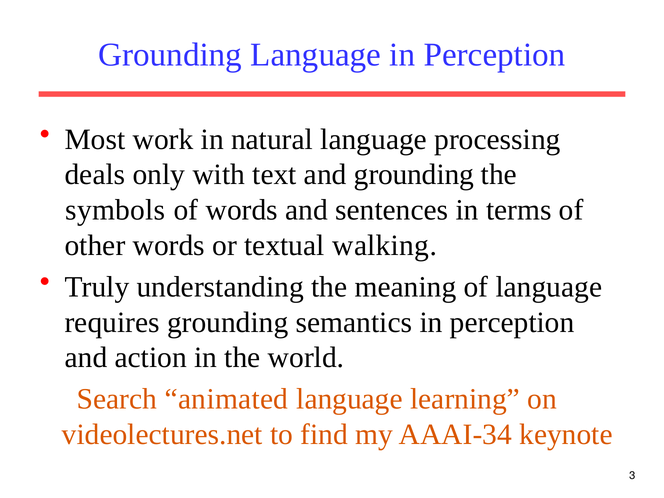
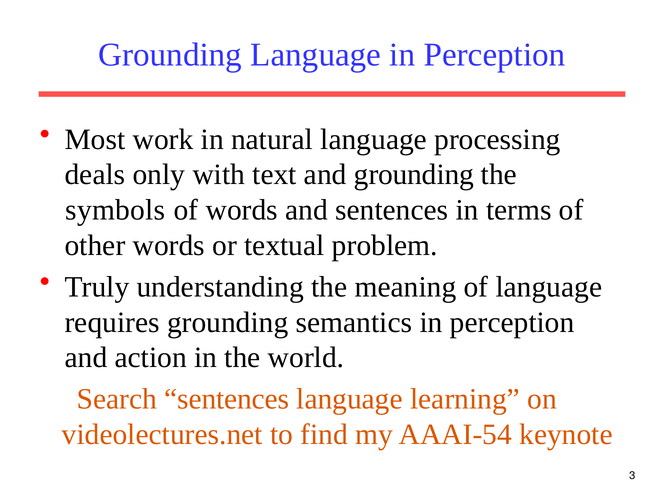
walking: walking -> problem (385, 246)
Search animated: animated -> sentences (227, 399)
AAAI-34: AAAI-34 -> AAAI-54 (455, 434)
